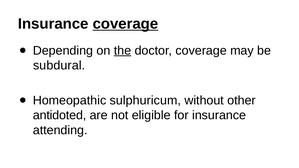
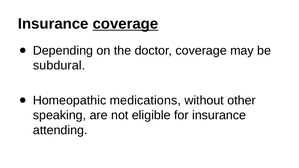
the underline: present -> none (123, 51)
sulphuricum: sulphuricum -> medications (145, 100)
antidoted: antidoted -> speaking (60, 115)
